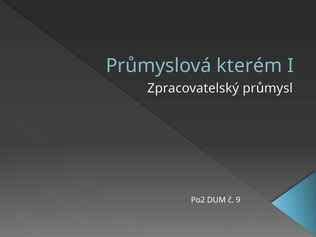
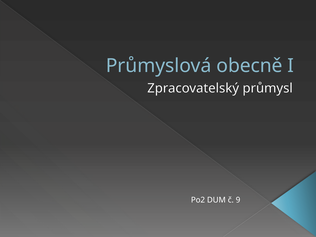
kterém: kterém -> obecně (249, 66)
